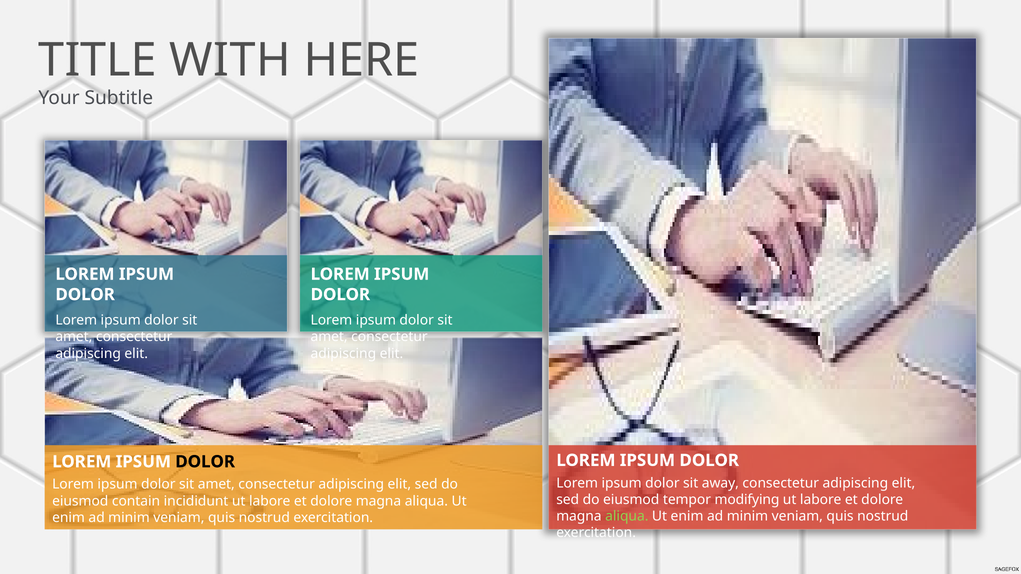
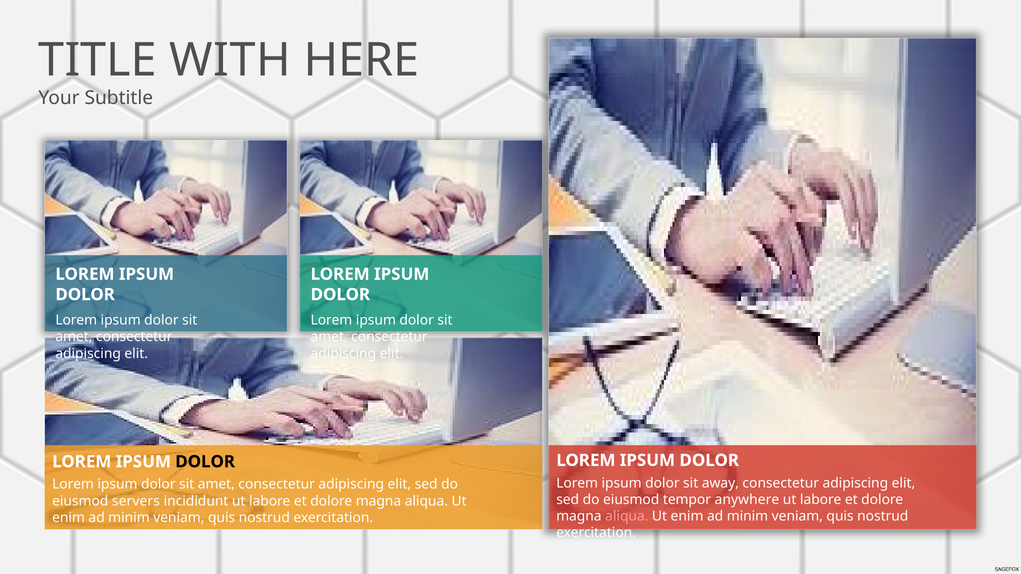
modifying: modifying -> anywhere (747, 500)
contain: contain -> servers (136, 501)
aliqua colour: light green -> pink (627, 517)
